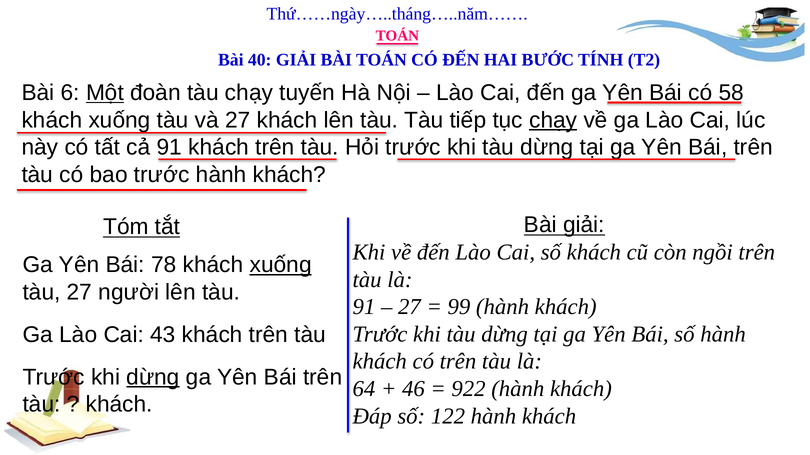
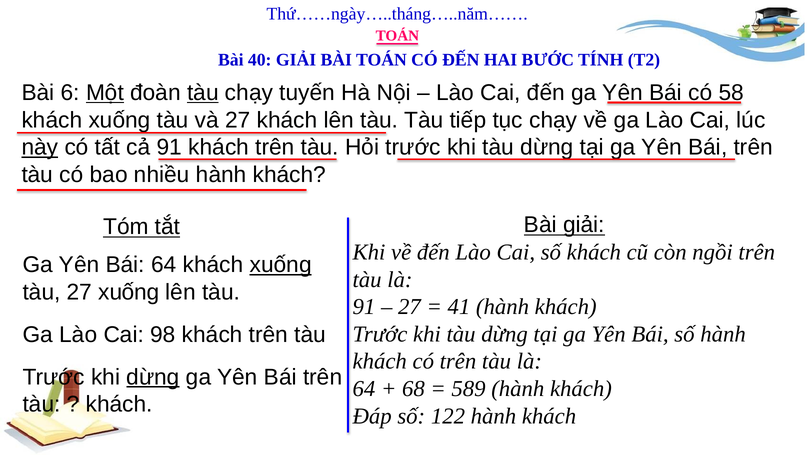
tàu underline: none -> present (203, 93)
chạy underline: present -> none (553, 120)
này underline: none -> present (40, 147)
bao trước: trước -> nhiều (162, 175)
Bái 78: 78 -> 64 (164, 265)
27 người: người -> xuống (129, 292)
99: 99 -> 41 (459, 307)
43: 43 -> 98 (163, 335)
46: 46 -> 68 (413, 389)
922: 922 -> 589 (469, 389)
